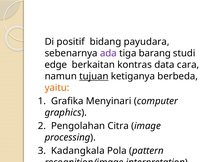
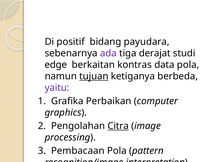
barang: barang -> derajat (155, 53)
data cara: cara -> pola (188, 65)
yaitu colour: orange -> purple (57, 88)
Menyinari: Menyinari -> Perbaikan (109, 101)
Citra underline: none -> present (118, 126)
Kadangkala: Kadangkala -> Pembacaan (78, 151)
